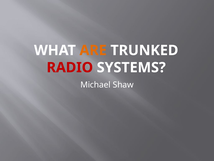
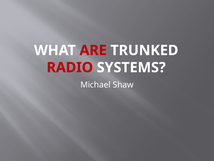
ARE colour: orange -> red (93, 50)
